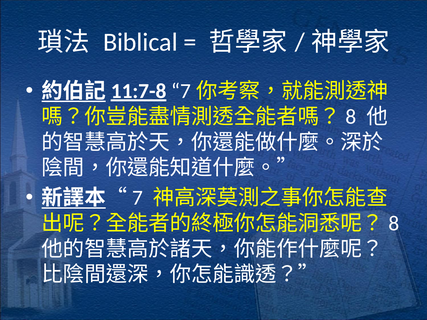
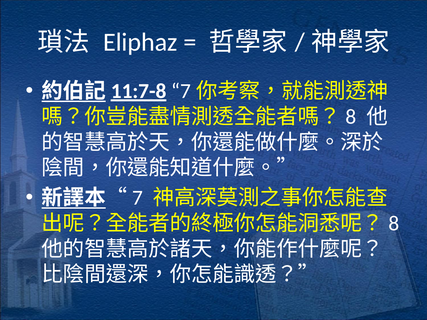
Biblical: Biblical -> Eliphaz (140, 42)
